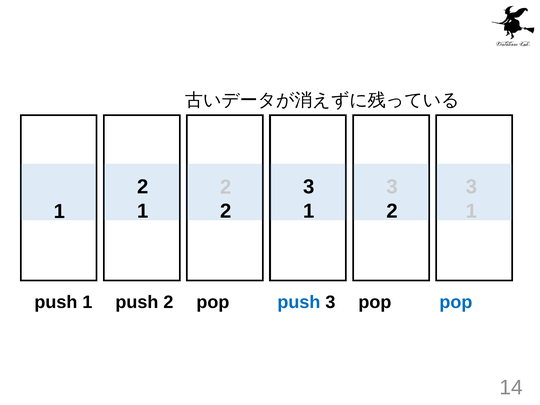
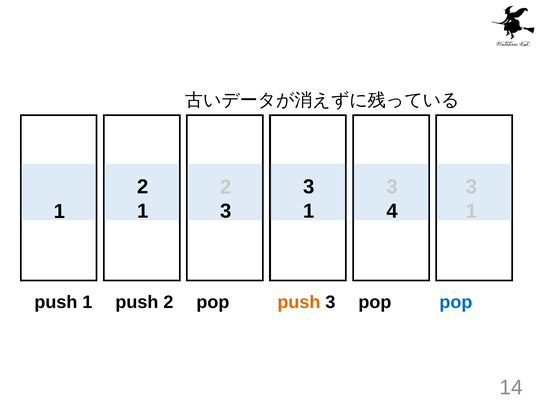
2: 2 -> 3 (226, 211)
2: 2 -> 4 (392, 211)
push colour: blue -> orange (299, 302)
